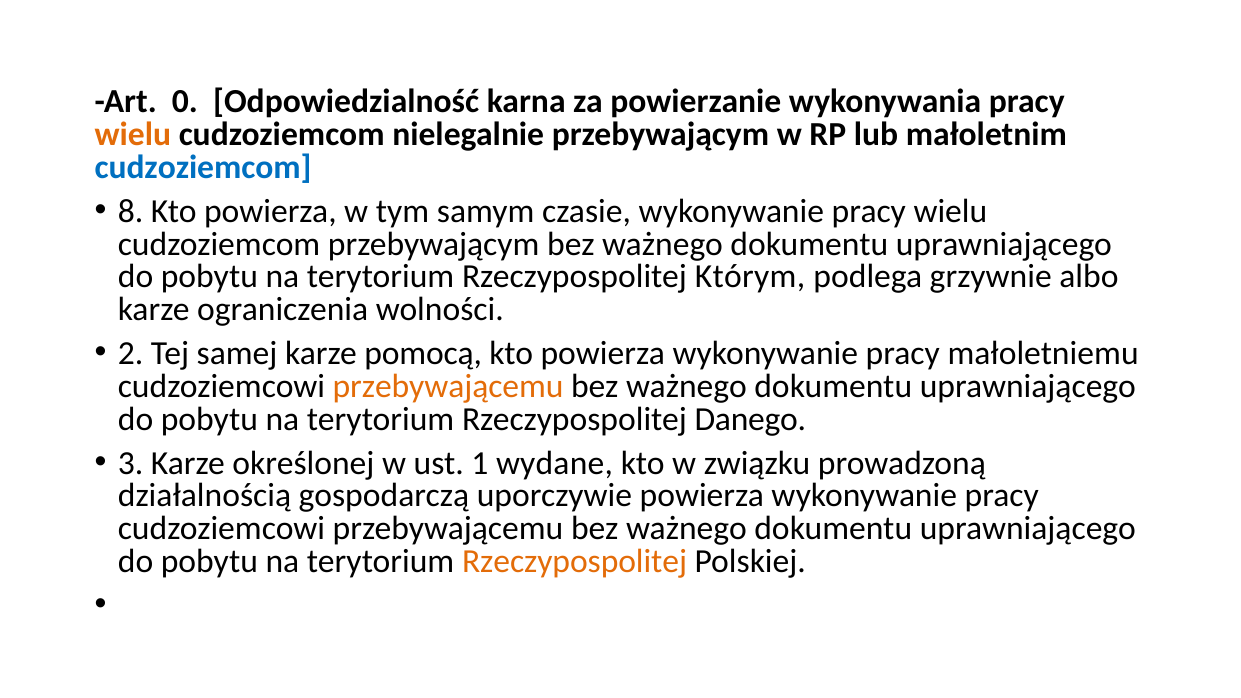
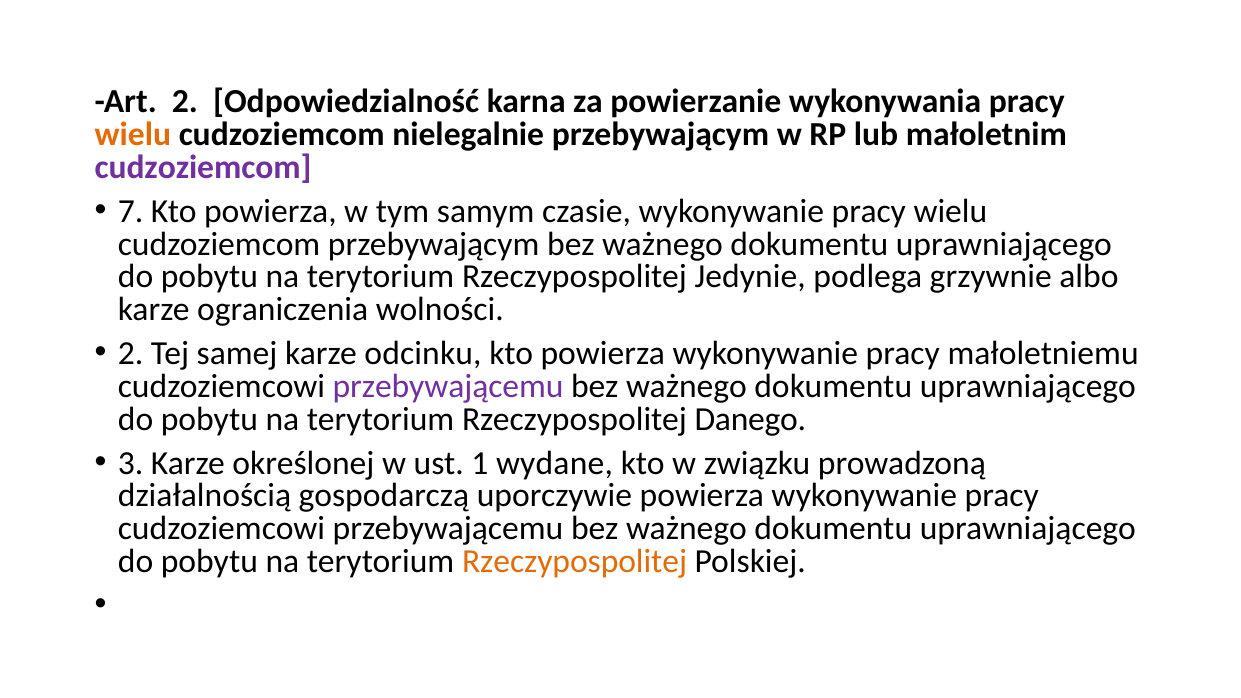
Art 0: 0 -> 2 (185, 102)
cudzoziemcom colour: blue -> purple (203, 167)
8: 8 -> 7 (131, 211)
Którym: Którym -> Jedynie (750, 277)
pomocą: pomocą -> odcinku (423, 354)
przebywającemu colour: orange -> purple (448, 386)
